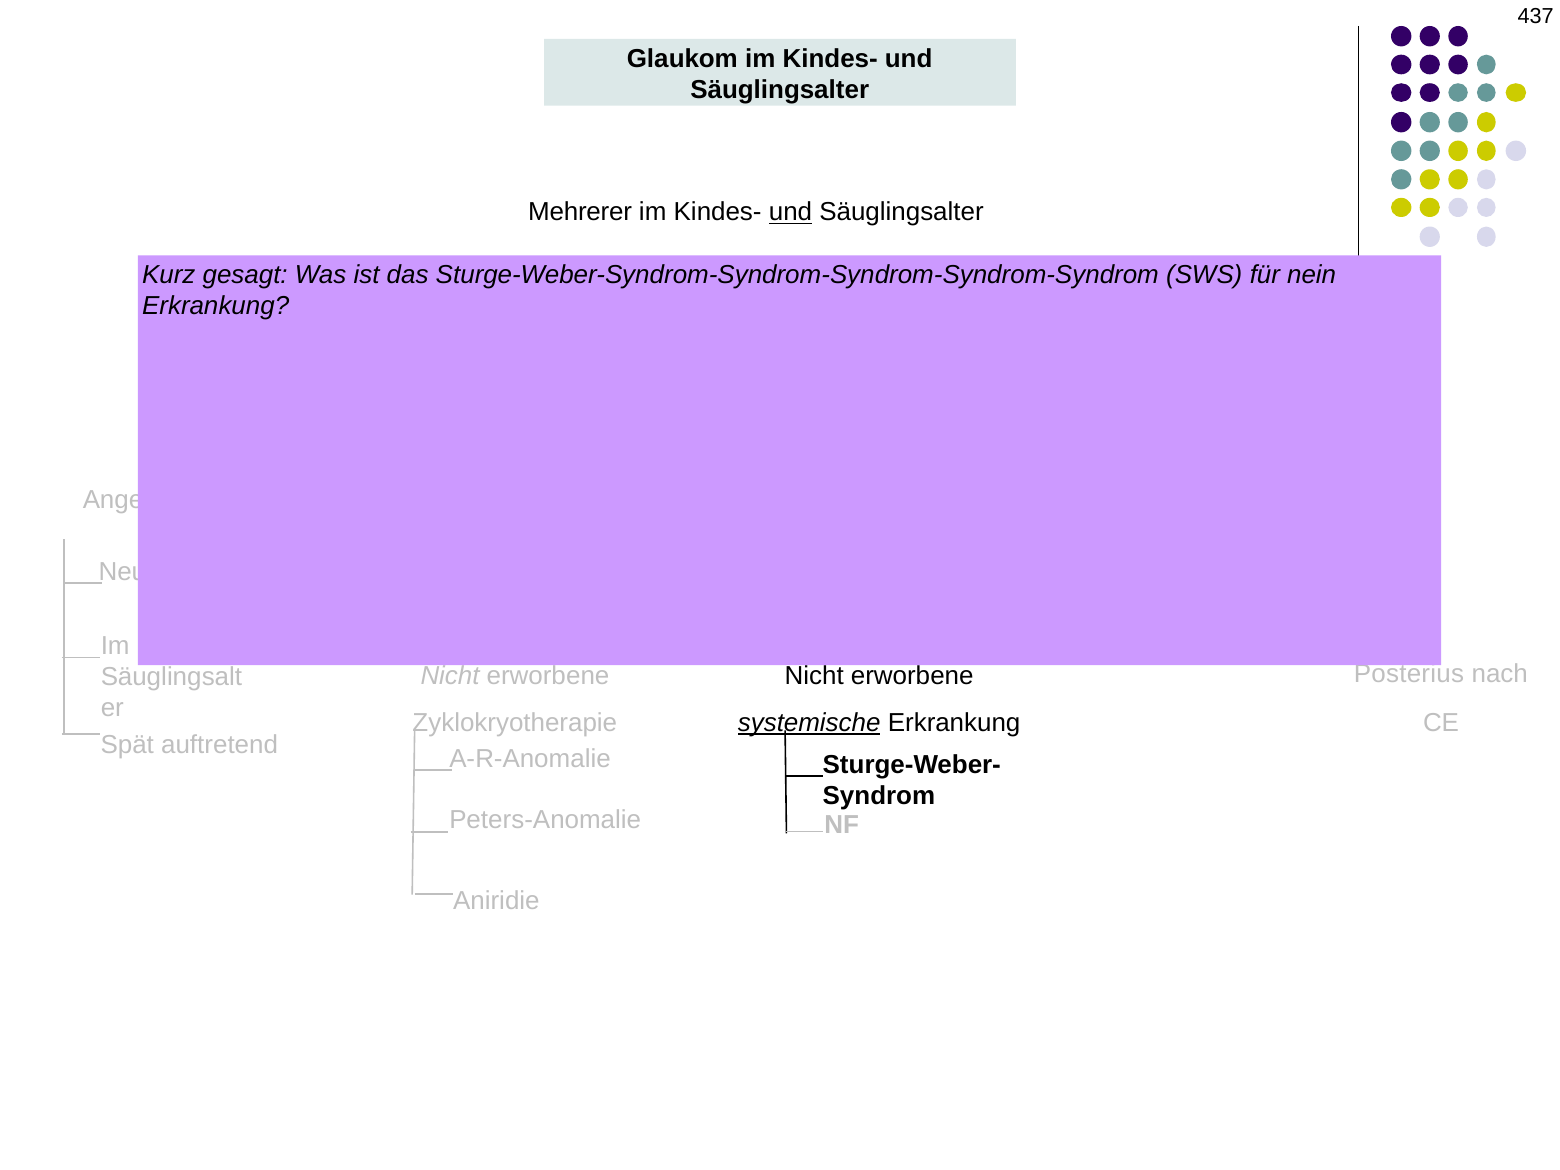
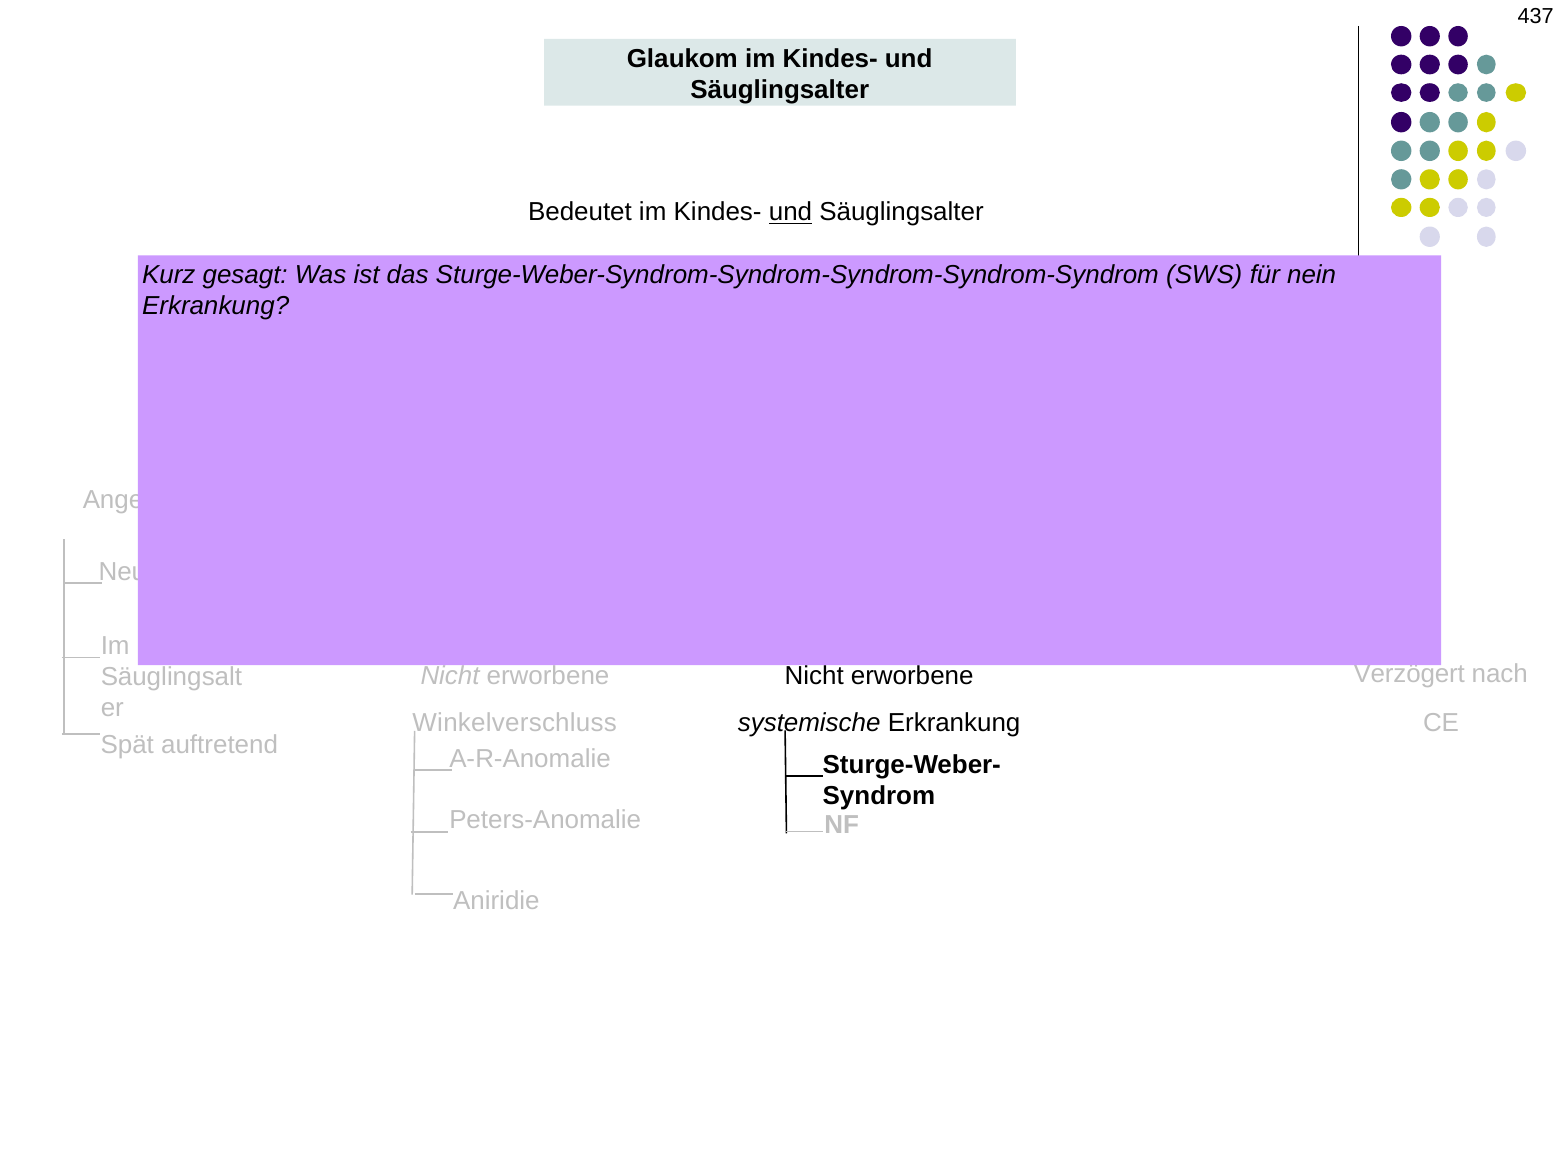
Mehrerer: Mehrerer -> Bedeutet (580, 212)
Posterius: Posterius -> Verzögert (1409, 674)
Zyklokryotherapie: Zyklokryotherapie -> Winkelverschluss (515, 723)
systemische underline: present -> none (809, 723)
